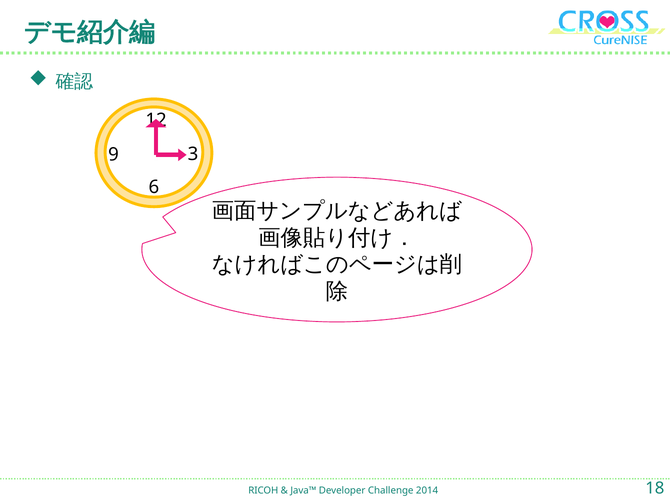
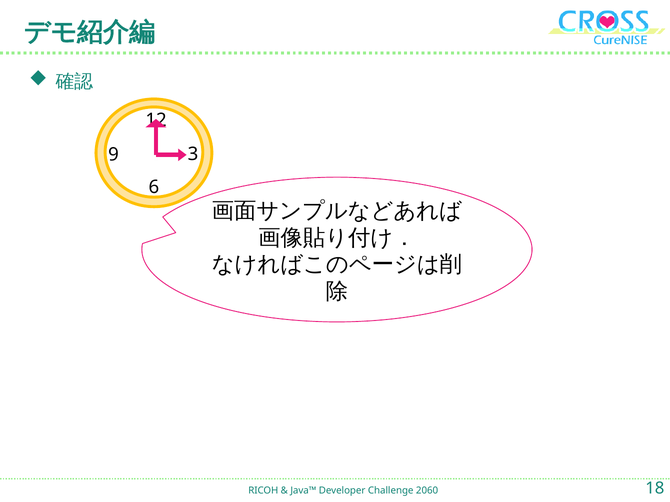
2014: 2014 -> 2060 (427, 491)
